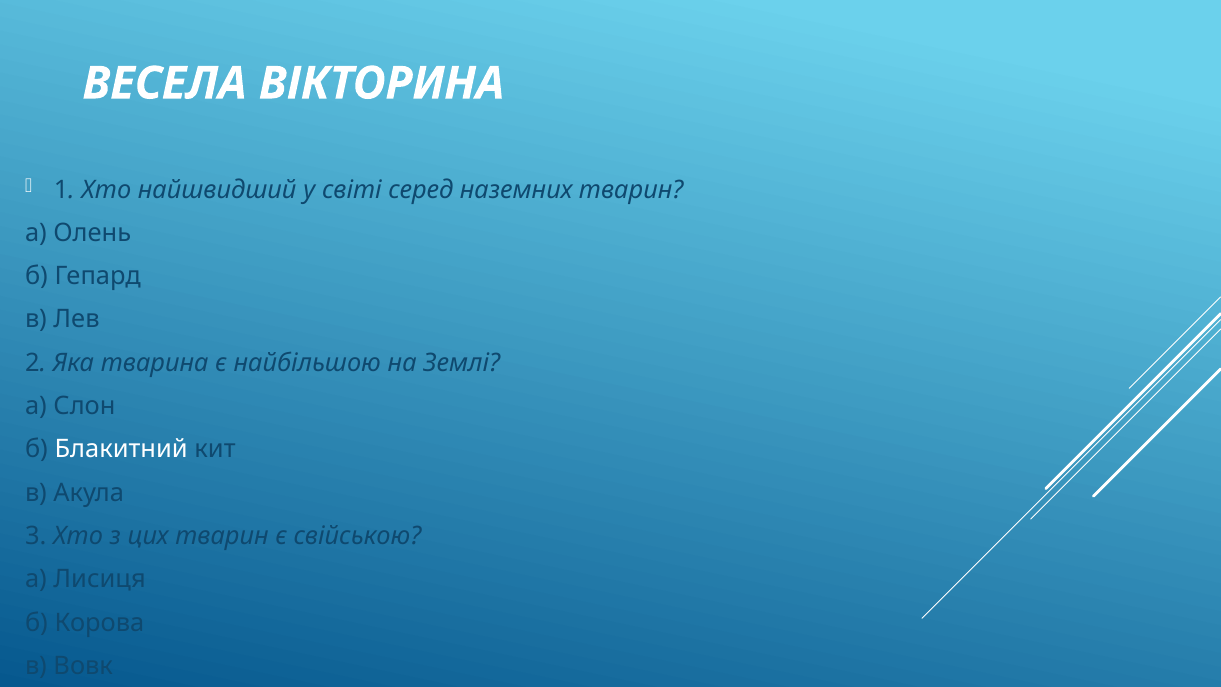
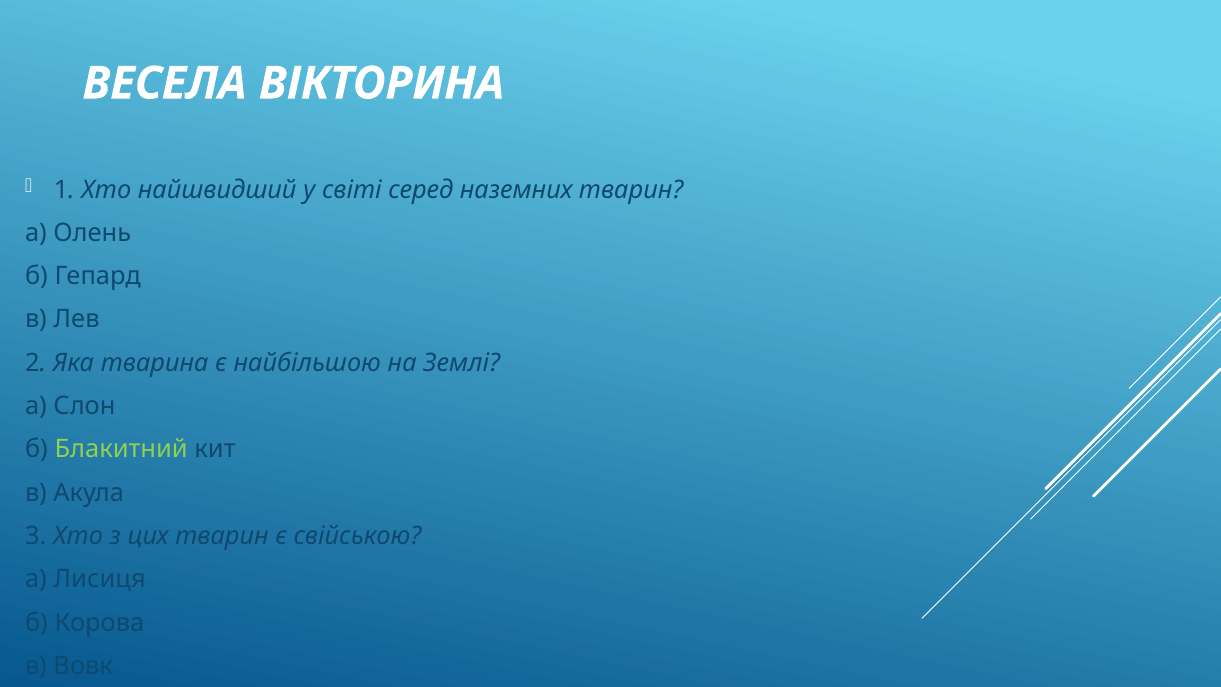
Блакитний colour: white -> light green (121, 449)
